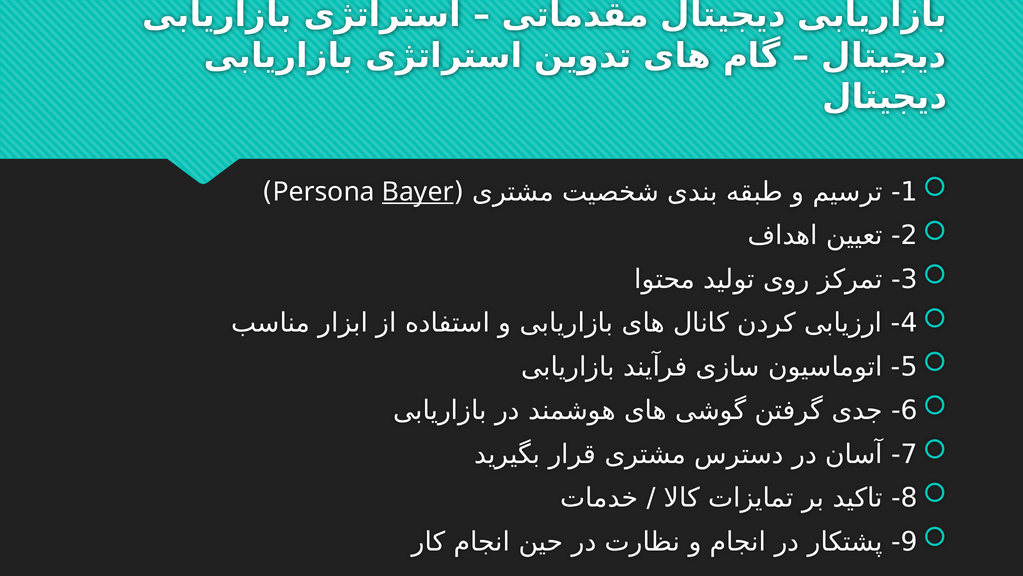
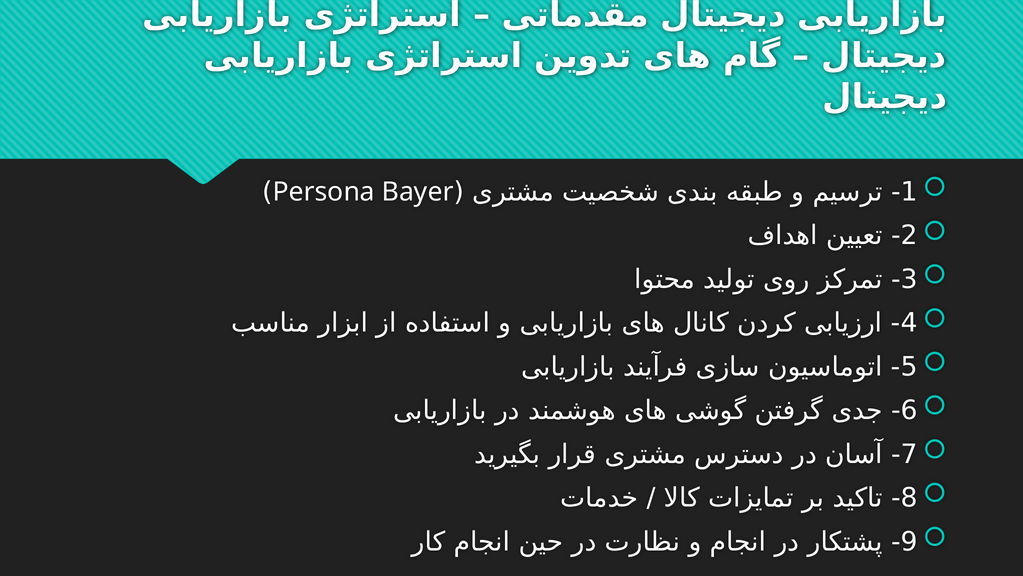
Bayer underline: present -> none (418, 192)
